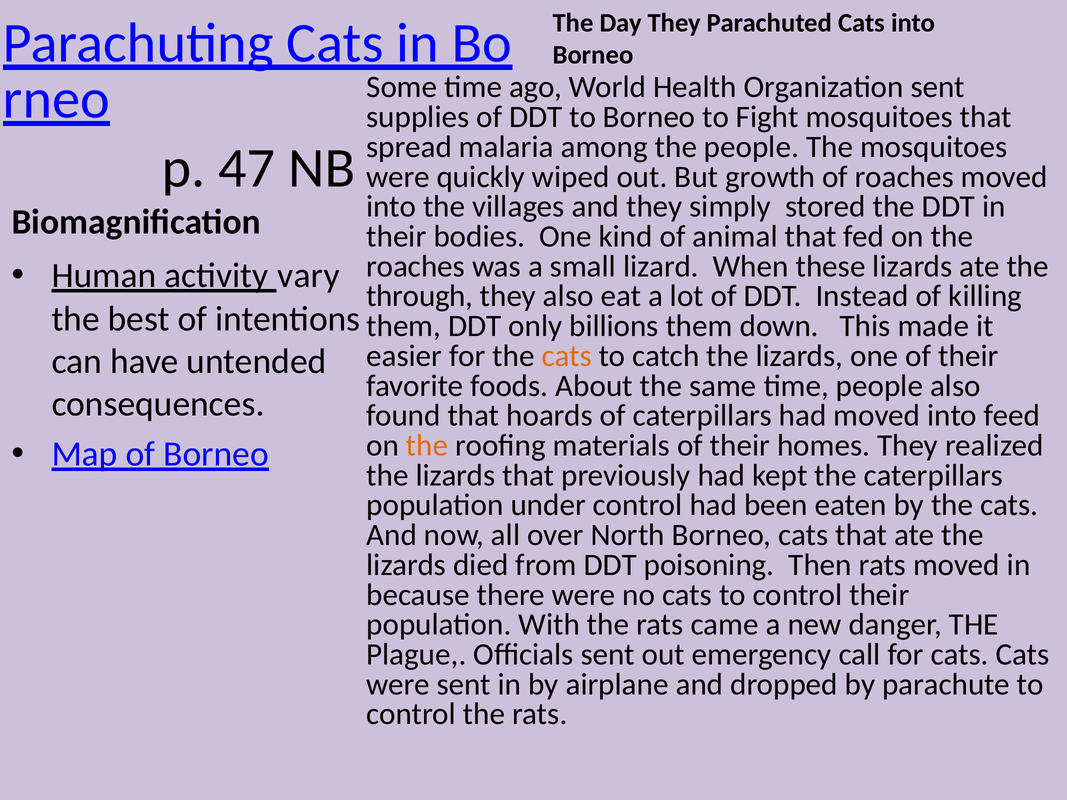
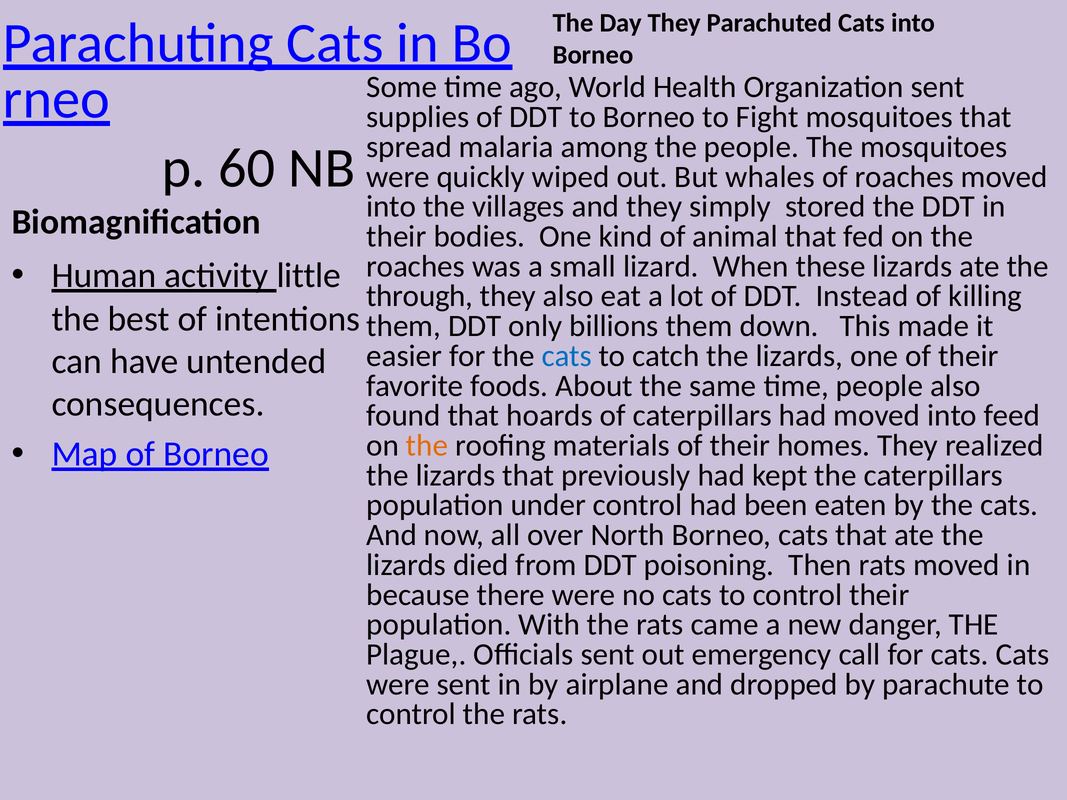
47: 47 -> 60 (247, 168)
growth: growth -> whales (770, 177)
vary: vary -> little (309, 276)
cats colour: orange -> blue (567, 356)
